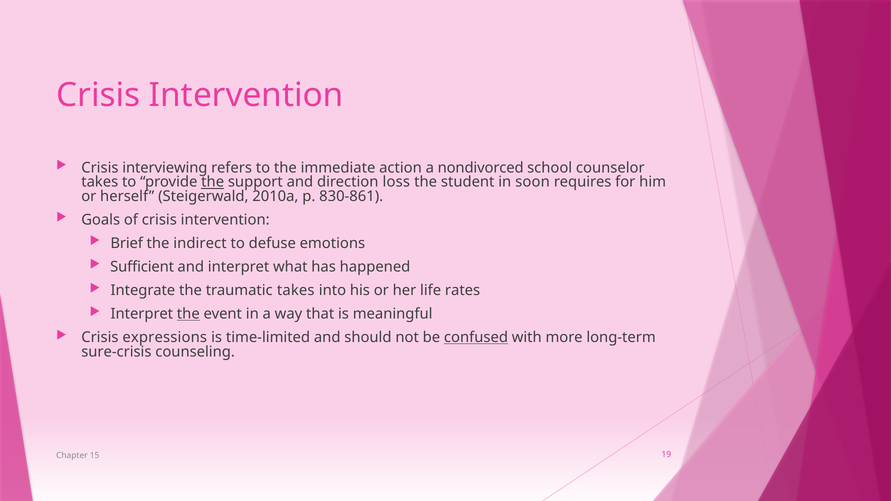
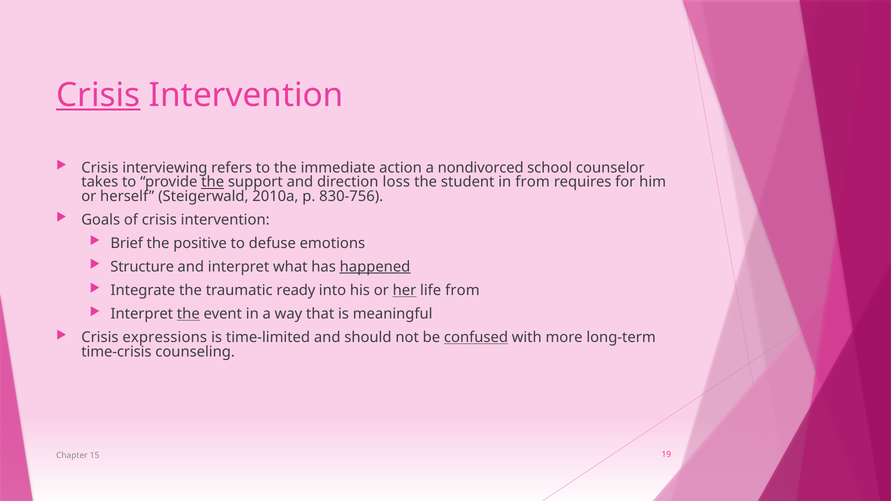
Crisis underline: none -> present (98, 95)
in soon: soon -> from (533, 182)
830-861: 830-861 -> 830-756 (351, 196)
indirect: indirect -> positive (200, 243)
Sufficient: Sufficient -> Structure (142, 267)
happened underline: none -> present (375, 267)
traumatic takes: takes -> ready (296, 290)
her underline: none -> present (405, 290)
life rates: rates -> from (462, 290)
sure-crisis: sure-crisis -> time-crisis (116, 352)
